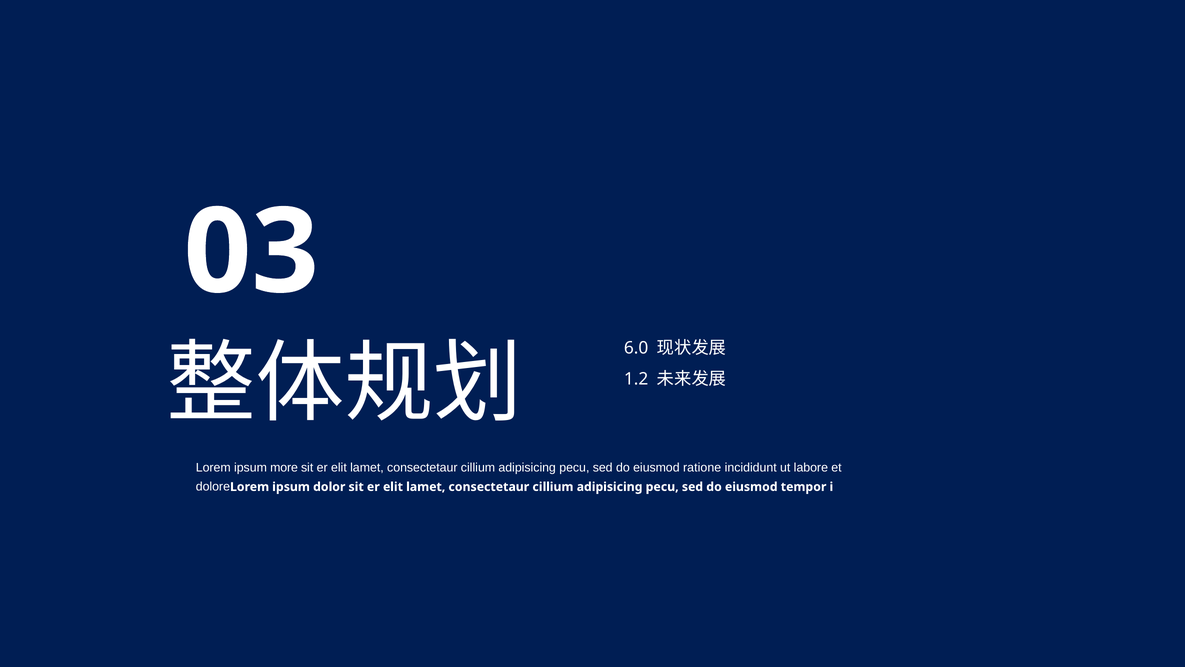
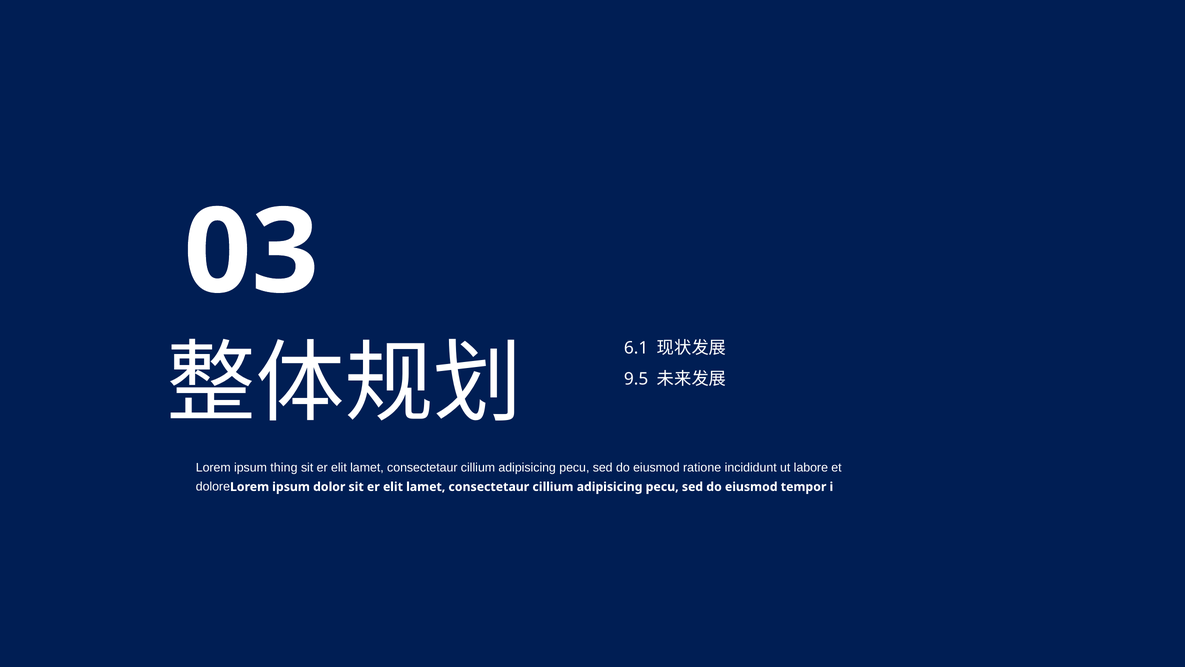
6.0: 6.0 -> 6.1 (636, 348)
1.2: 1.2 -> 9.5 (636, 379)
more: more -> thing (284, 467)
